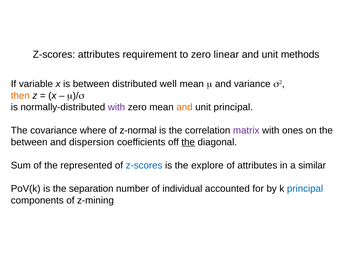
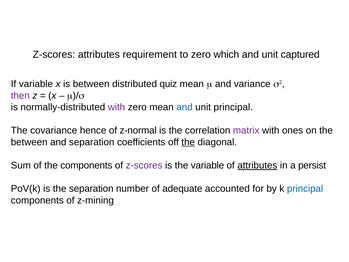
linear: linear -> which (226, 54)
methods: methods -> captured (300, 54)
well: well -> quiz (168, 84)
then colour: orange -> purple (20, 95)
and colour: orange -> blue (184, 107)
where: where -> hence (93, 130)
and dispersion: dispersion -> separation (92, 142)
the represented: represented -> components (86, 165)
z-scores colour: blue -> purple (144, 165)
the explore: explore -> variable (207, 165)
attributes underline: none -> present (257, 165)
similar: similar -> persist (312, 165)
individual: individual -> adequate (182, 189)
